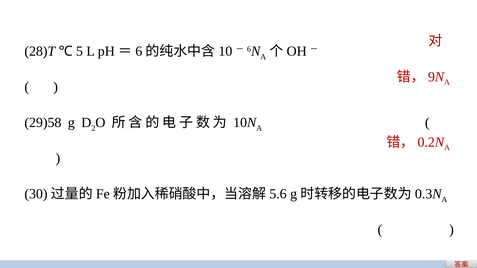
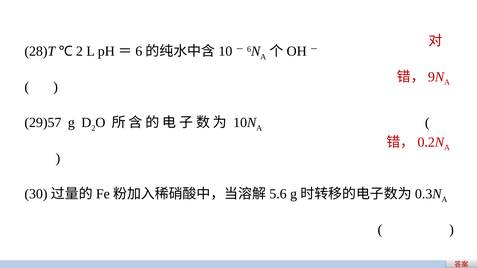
5: 5 -> 2 (79, 51)
29)58: 29)58 -> 29)57 (43, 123)
